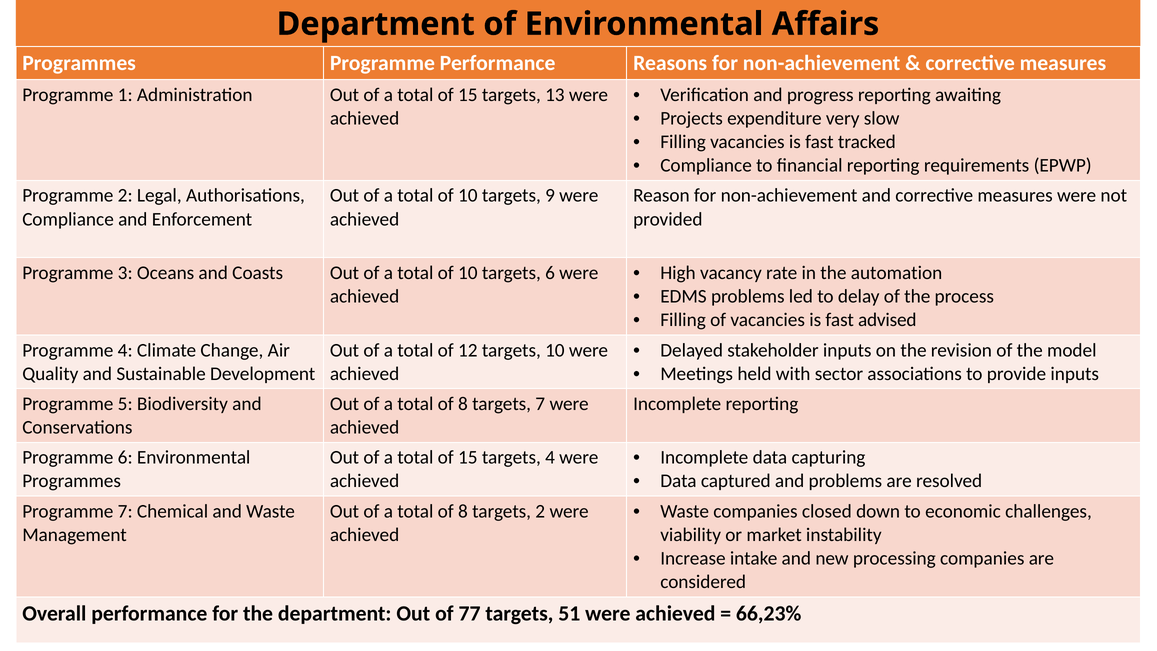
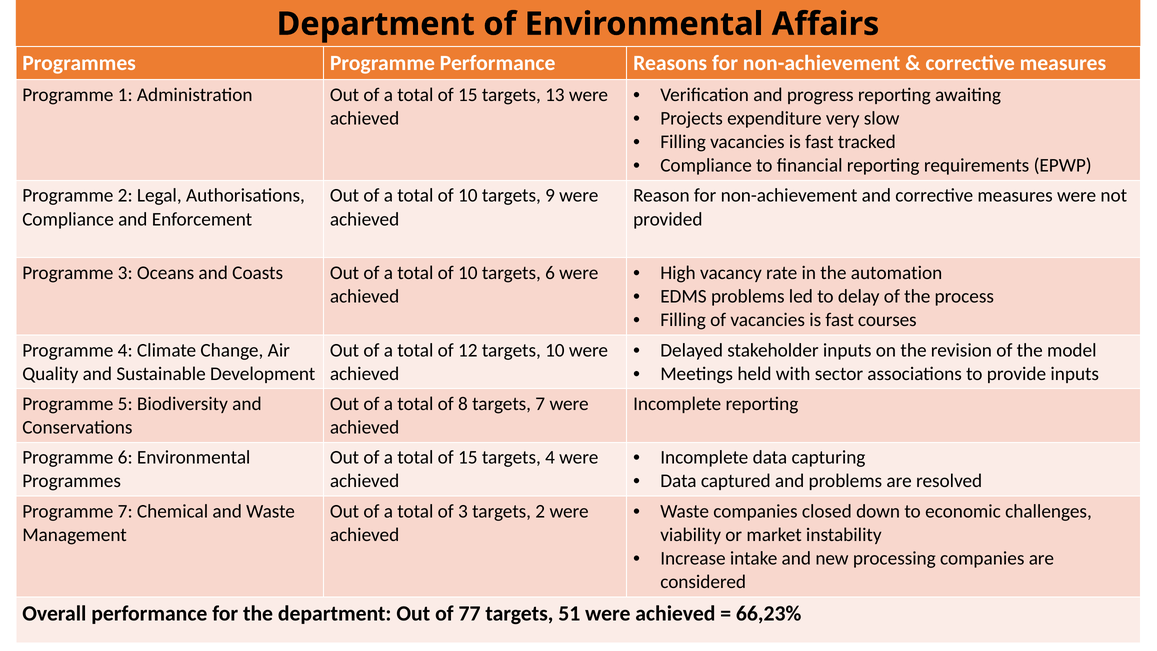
advised: advised -> courses (887, 320)
8: 8 -> 3 (463, 511)
